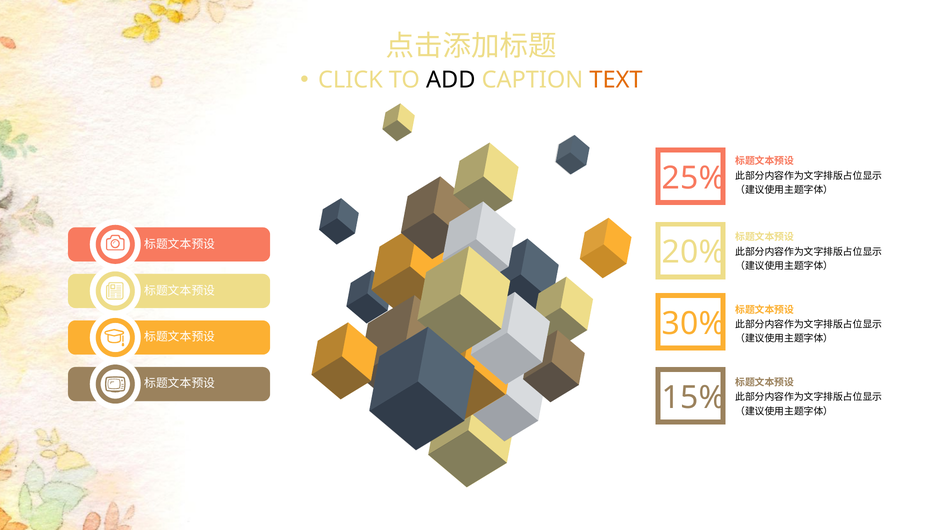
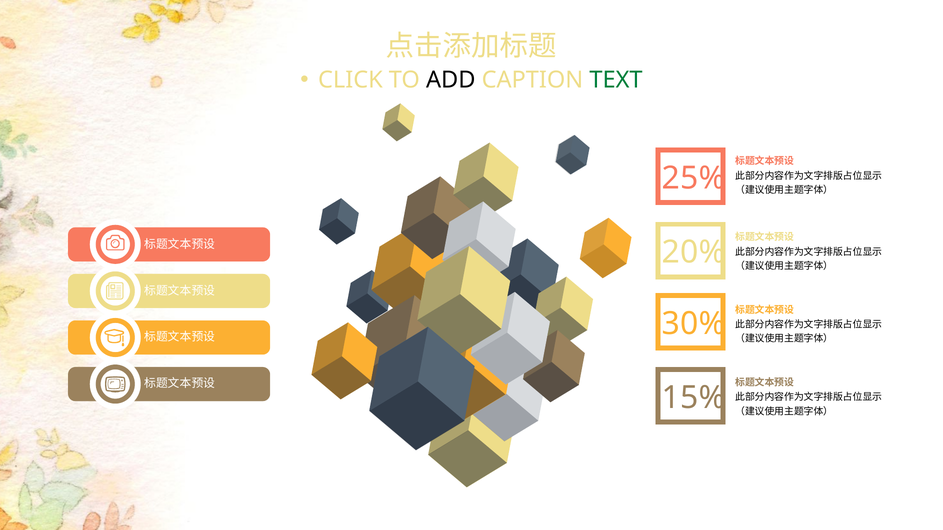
TEXT colour: orange -> green (616, 80)
